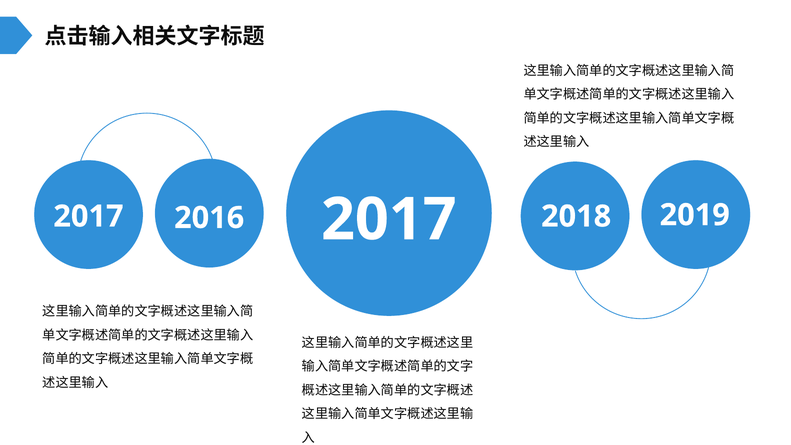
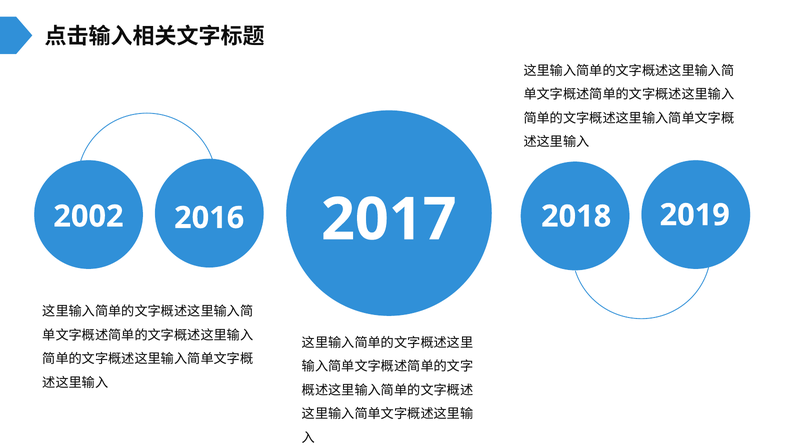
2017: 2017 -> 2002 (88, 216)
